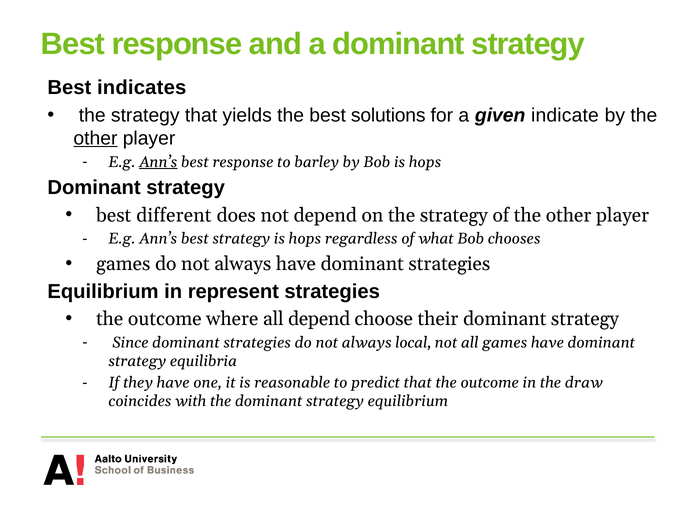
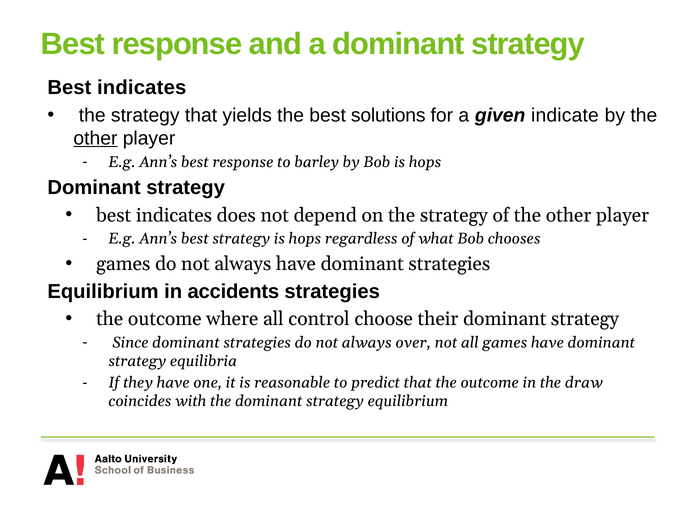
Ann’s underline: present -> none (158, 162)
different: different -> indicates (174, 215)
represent: represent -> accidents (233, 292)
all depend: depend -> control (319, 319)
local: local -> over (413, 343)
